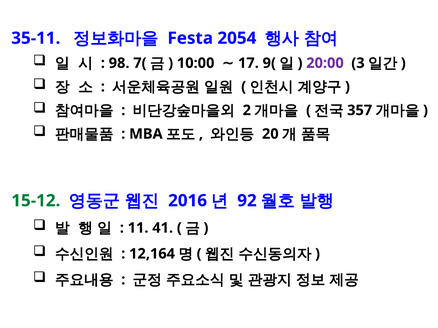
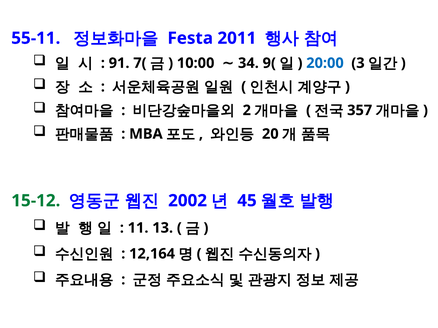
35-11: 35-11 -> 55-11 (36, 38)
2054: 2054 -> 2011 (237, 38)
98: 98 -> 91 (119, 63)
17: 17 -> 34 (248, 63)
20:00 colour: purple -> blue (325, 63)
2016: 2016 -> 2002 (188, 201)
92: 92 -> 45 (247, 201)
41: 41 -> 13 (163, 228)
